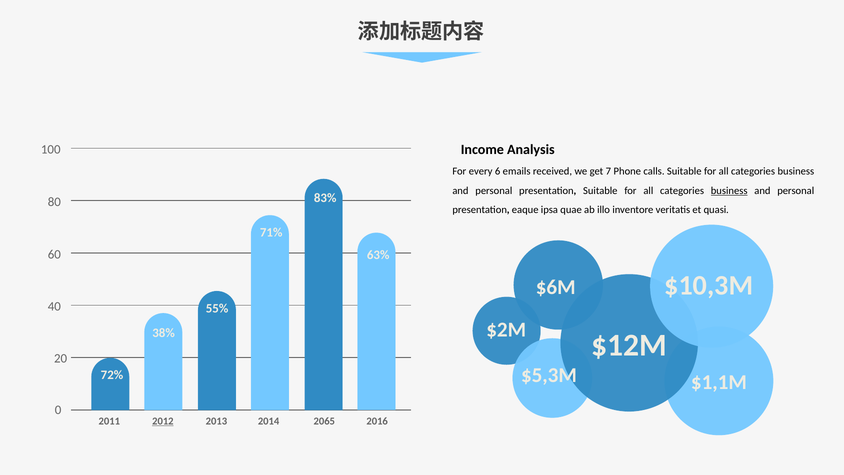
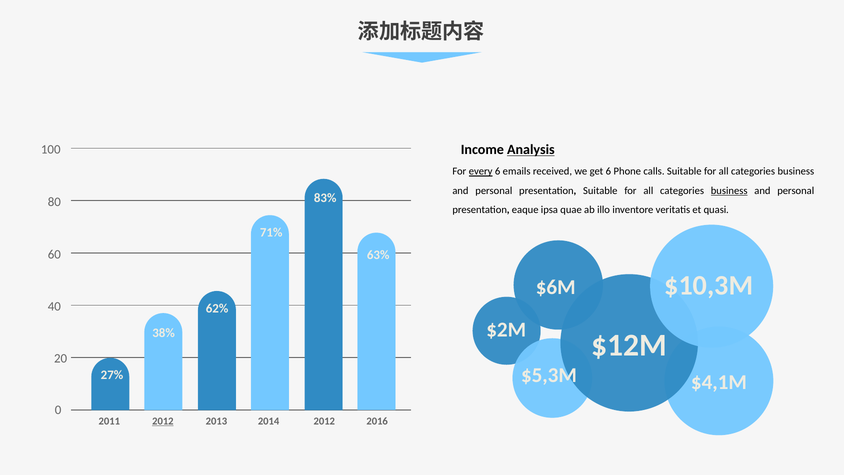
Analysis underline: none -> present (531, 150)
every underline: none -> present (481, 171)
get 7: 7 -> 6 (608, 171)
55%: 55% -> 62% (217, 309)
72%: 72% -> 27% (112, 375)
$1,1M: $1,1M -> $4,1M (719, 382)
2014 2065: 2065 -> 2012 (324, 421)
